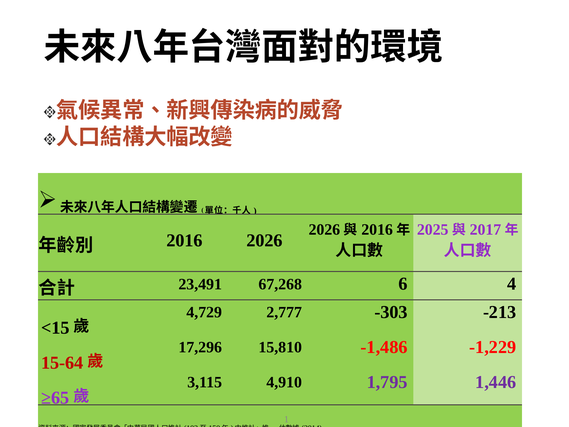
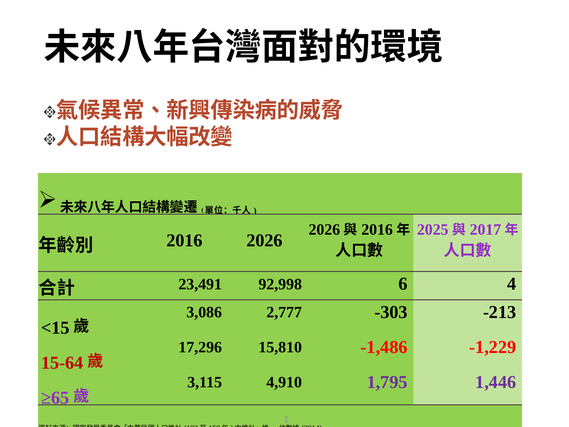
67,268: 67,268 -> 92,998 (280, 284)
4,729: 4,729 -> 3,086 (204, 312)
